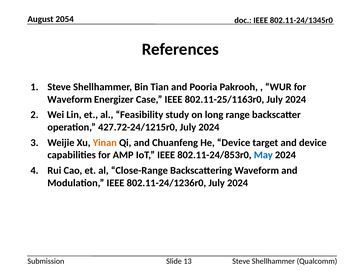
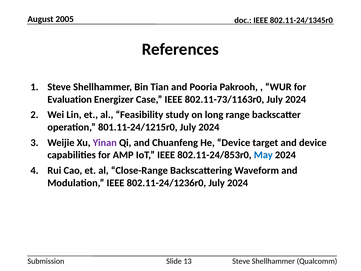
2054: 2054 -> 2005 (65, 19)
Waveform: Waveform -> Evaluation (70, 99)
802.11-25/1163r0: 802.11-25/1163r0 -> 802.11-73/1163r0 (224, 99)
427.72-24/1215r0: 427.72-24/1215r0 -> 801.11-24/1215r0 (138, 127)
Yinan colour: orange -> purple (105, 142)
